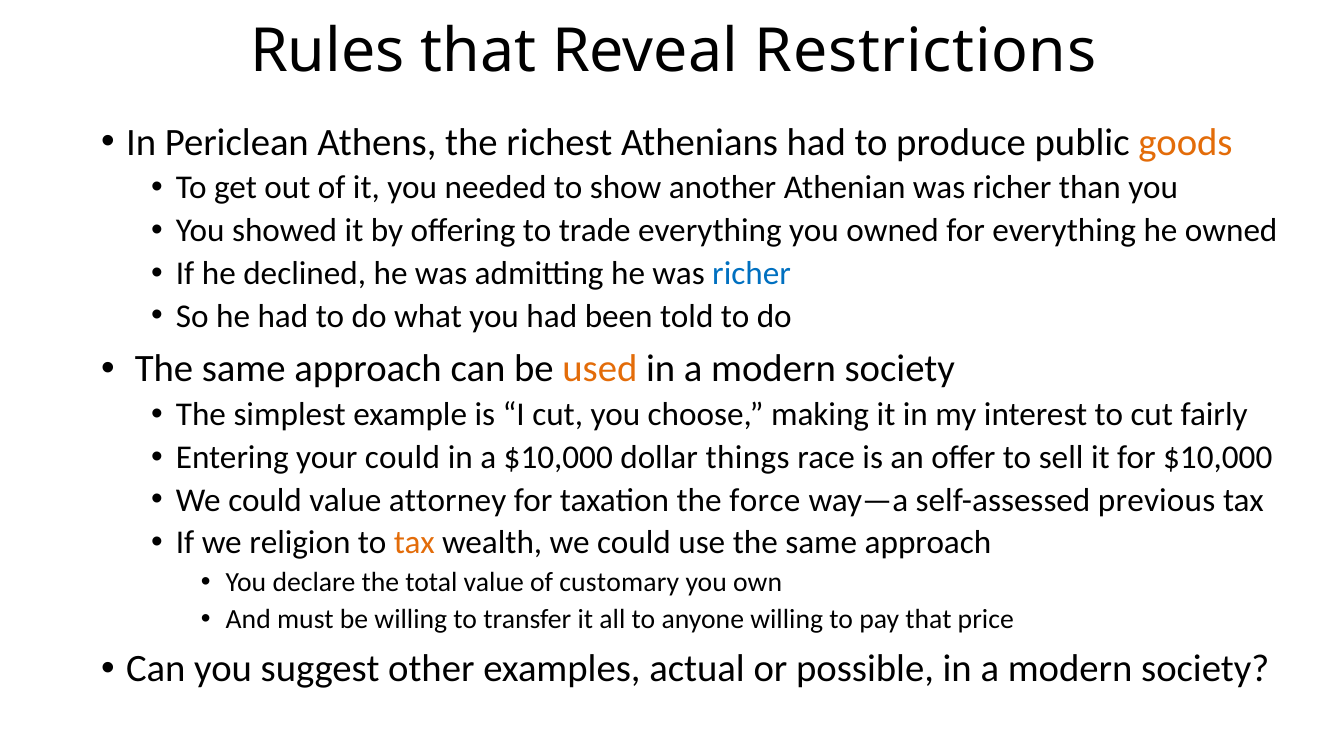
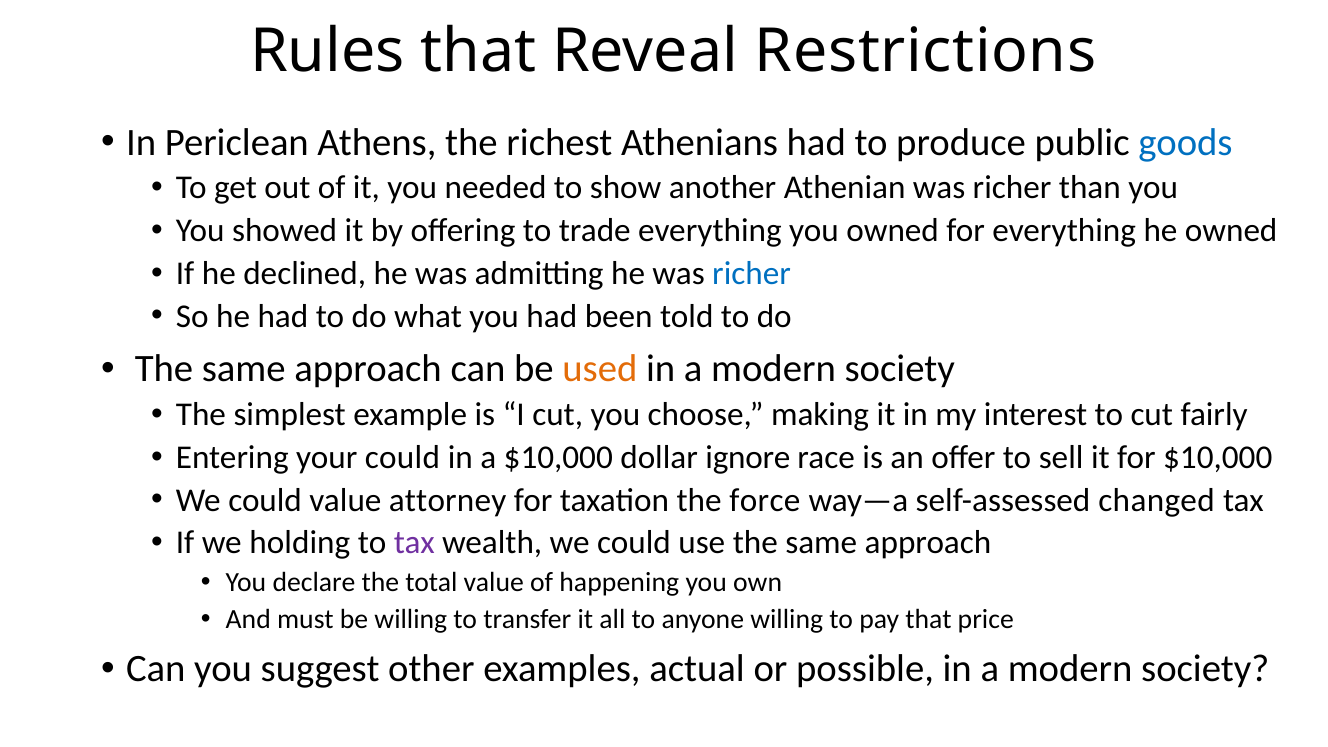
goods colour: orange -> blue (1185, 142)
things: things -> ignore (748, 457)
previous: previous -> changed (1157, 500)
religion: religion -> holding (300, 543)
tax colour: orange -> purple (414, 543)
customary: customary -> happening (619, 583)
